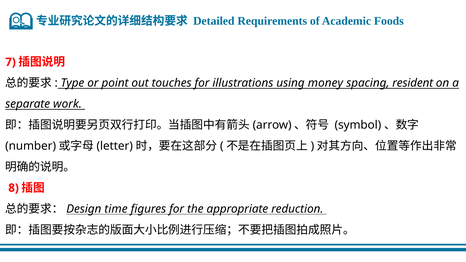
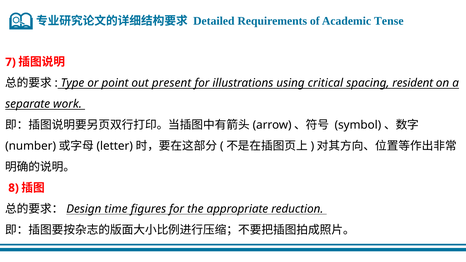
Foods: Foods -> Tense (389, 21)
touches: touches -> present (172, 83)
money: money -> critical (325, 83)
